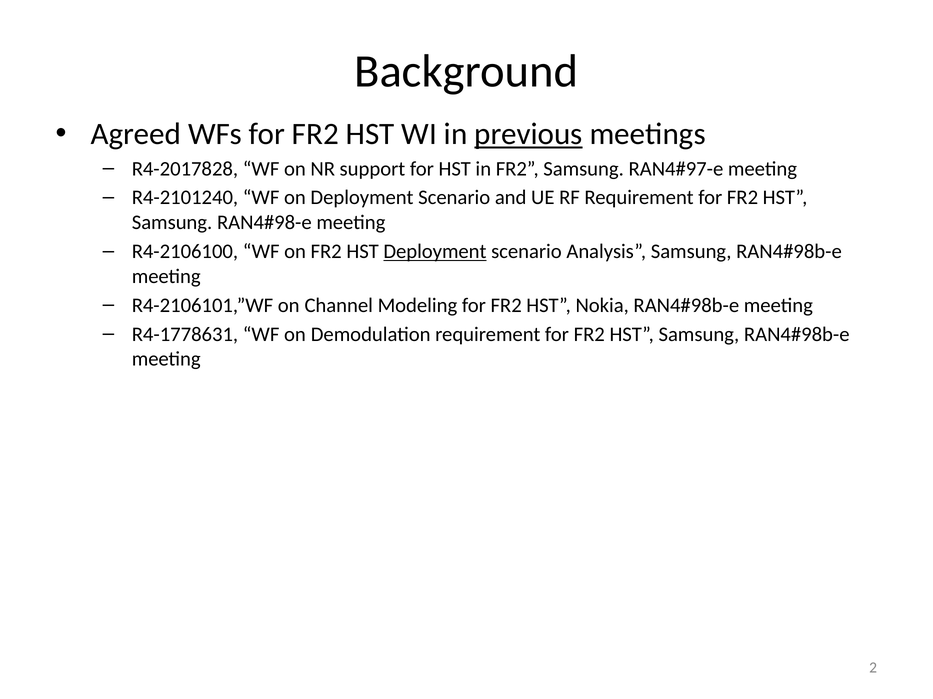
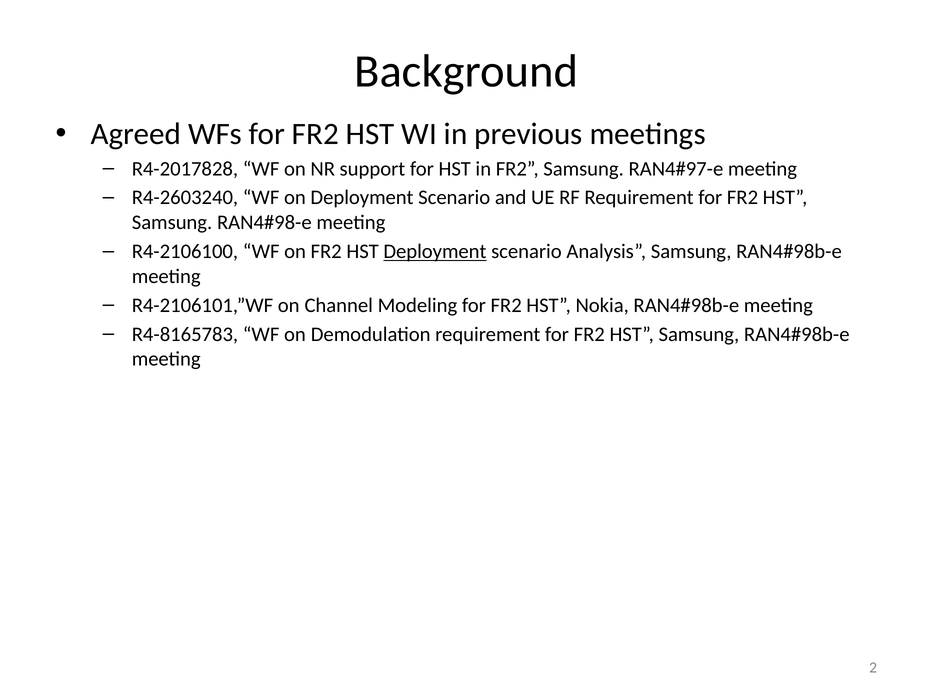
previous underline: present -> none (529, 134)
R4-2101240: R4-2101240 -> R4-2603240 (185, 198)
R4-1778631: R4-1778631 -> R4-8165783 (185, 335)
